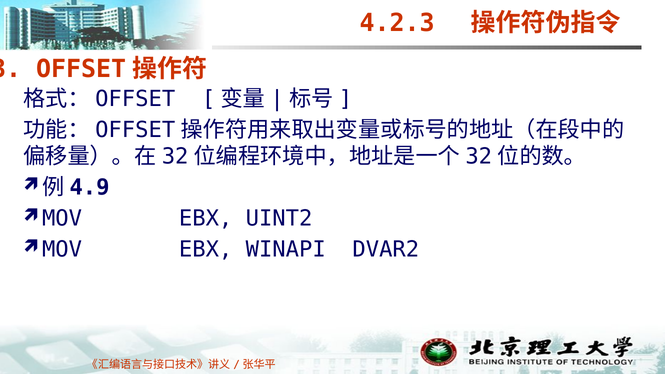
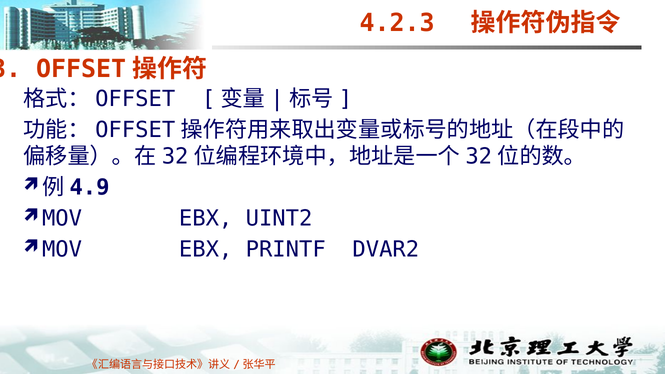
WINAPI: WINAPI -> PRINTF (286, 250)
